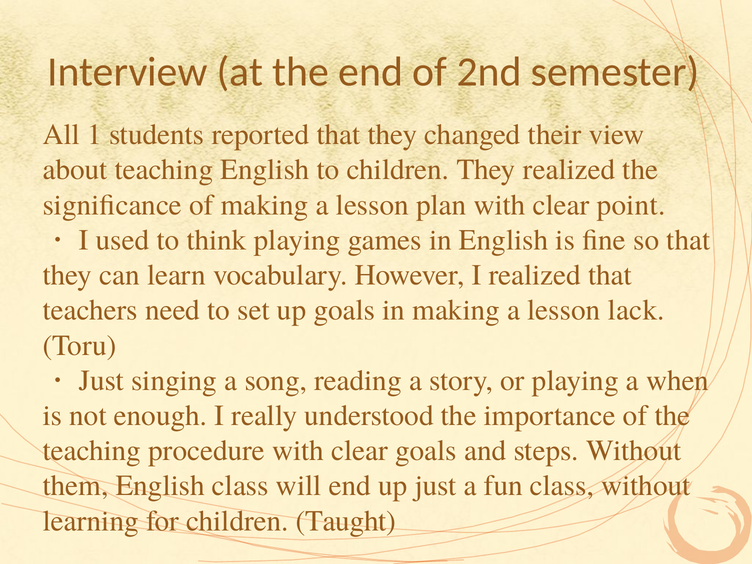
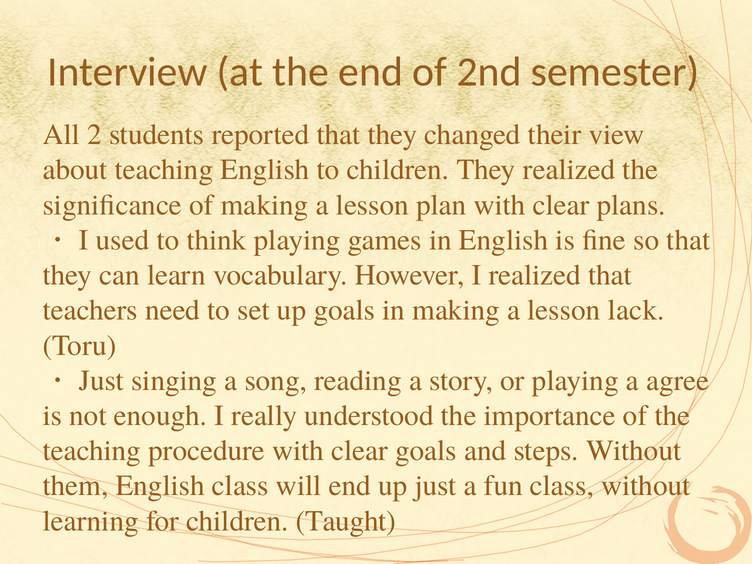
1: 1 -> 2 (95, 135)
point: point -> plans (631, 205)
when: when -> agree (678, 380)
